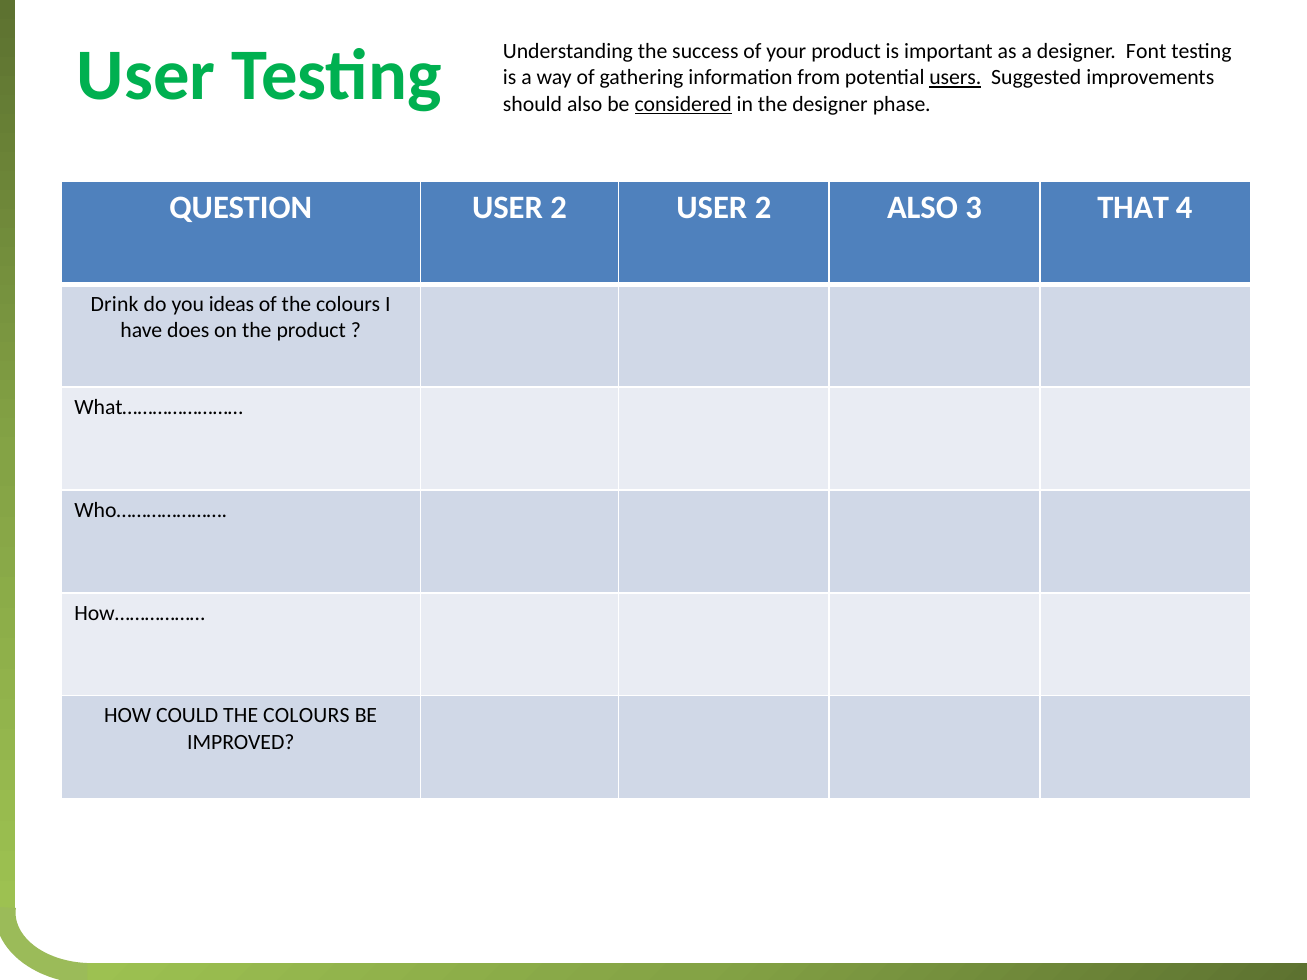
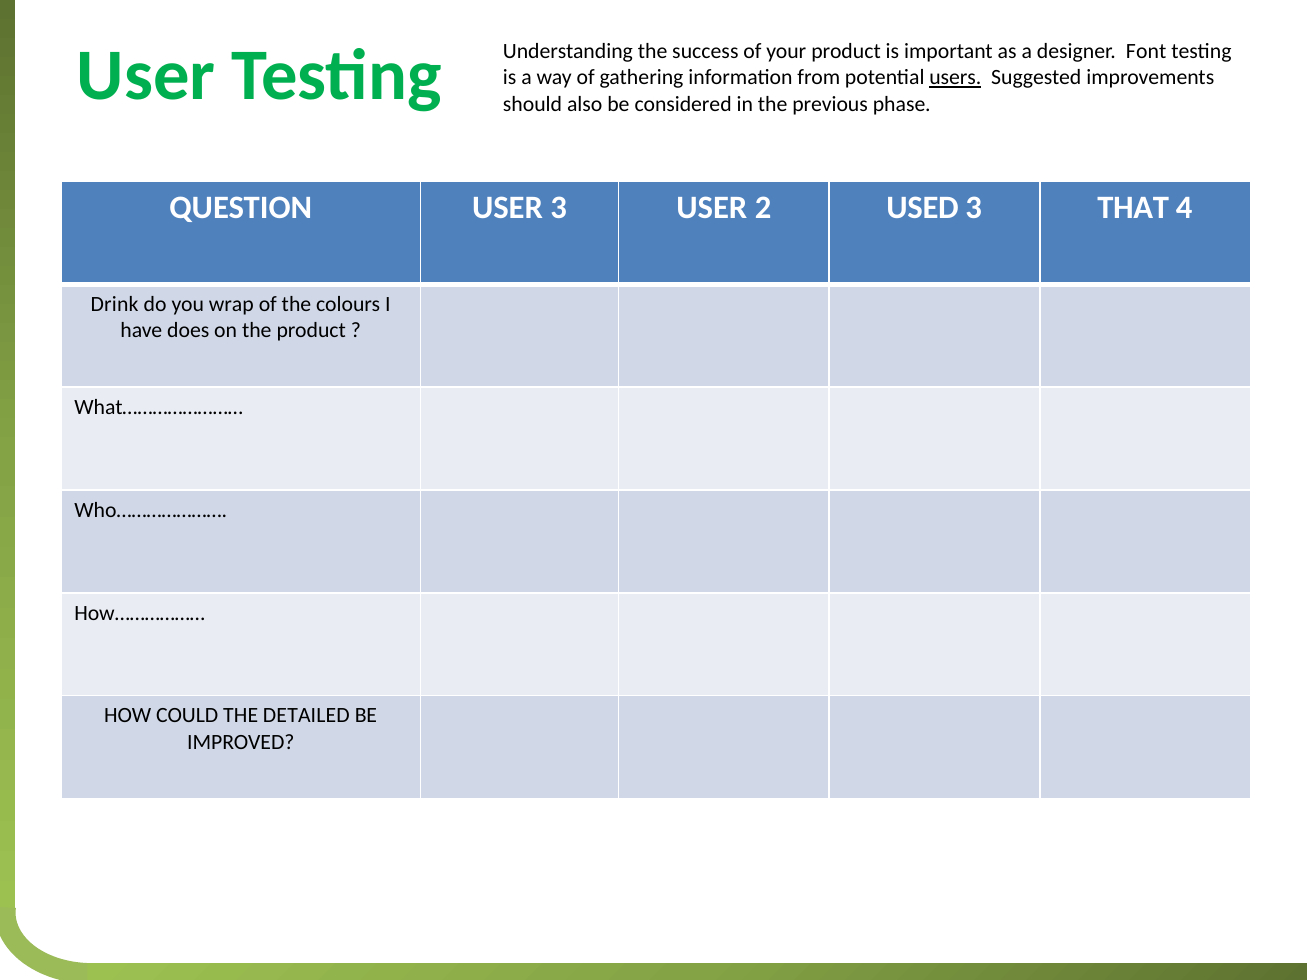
considered underline: present -> none (683, 104)
the designer: designer -> previous (830, 104)
QUESTION USER 2: 2 -> 3 (559, 208)
2 ALSO: ALSO -> USED (923, 208)
ideas: ideas -> wrap (231, 304)
COULD THE COLOURS: COLOURS -> DETAILED (306, 716)
